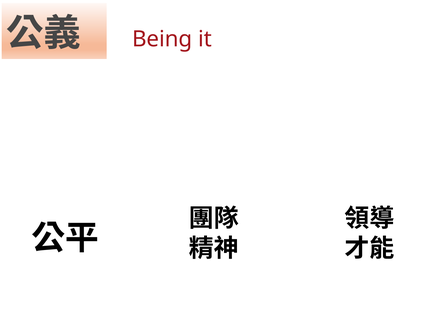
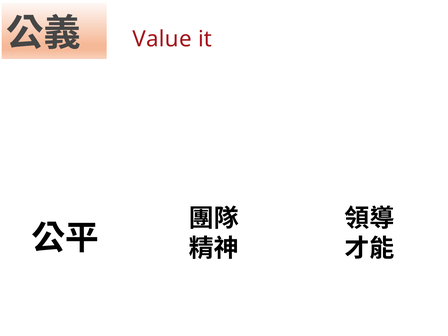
Being: Being -> Value (162, 39)
